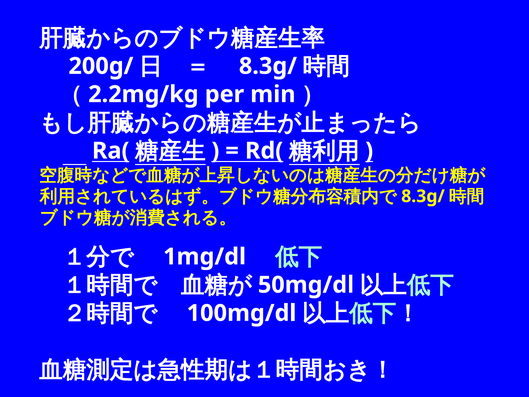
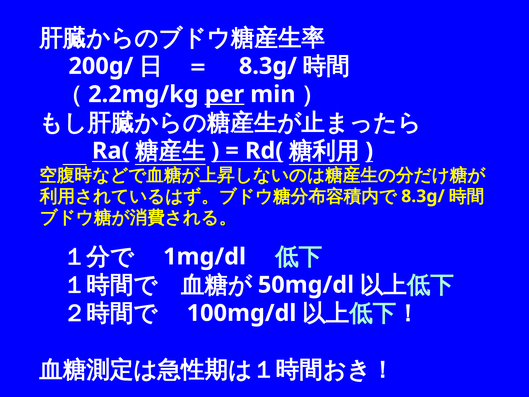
per underline: none -> present (224, 94)
